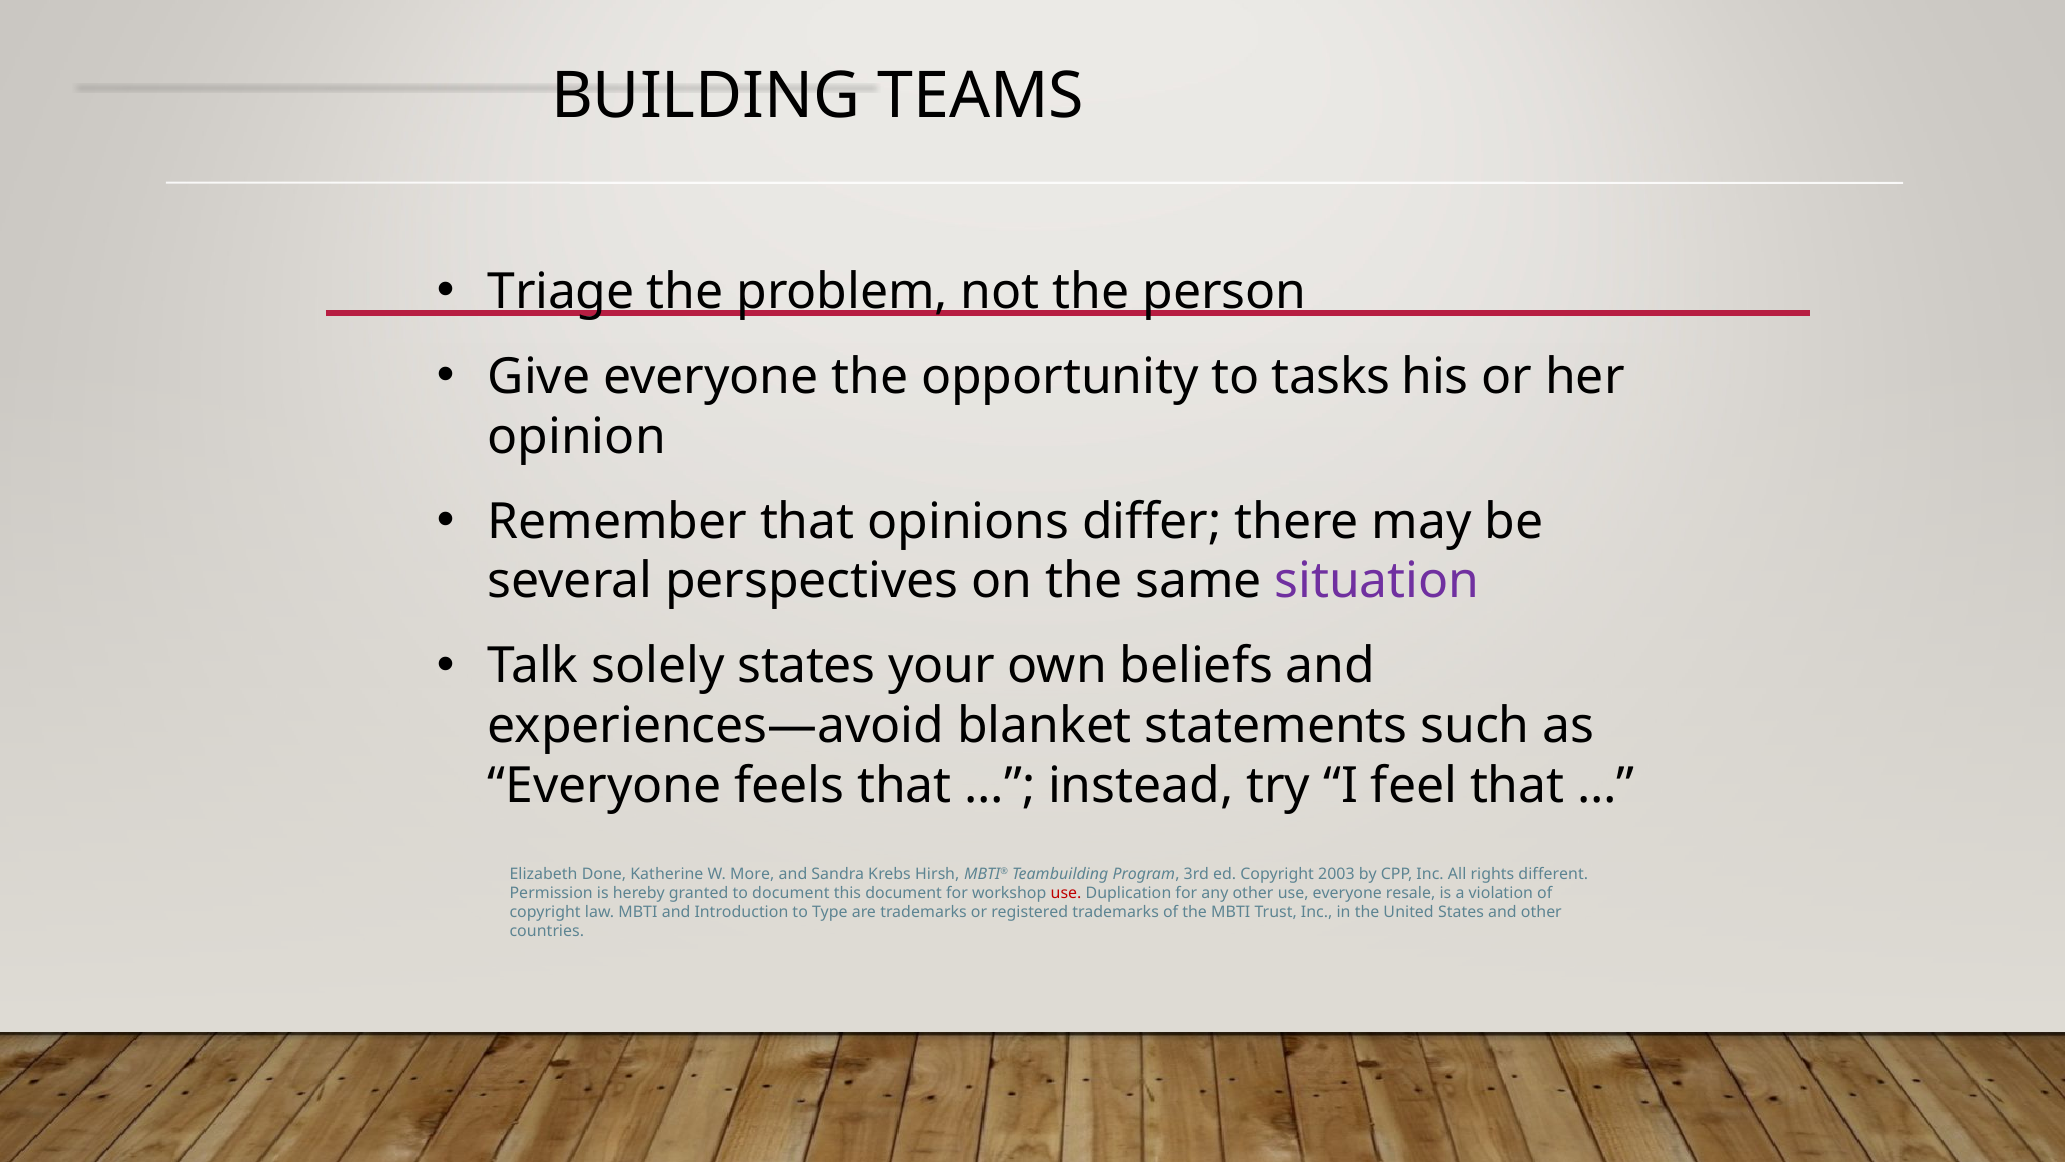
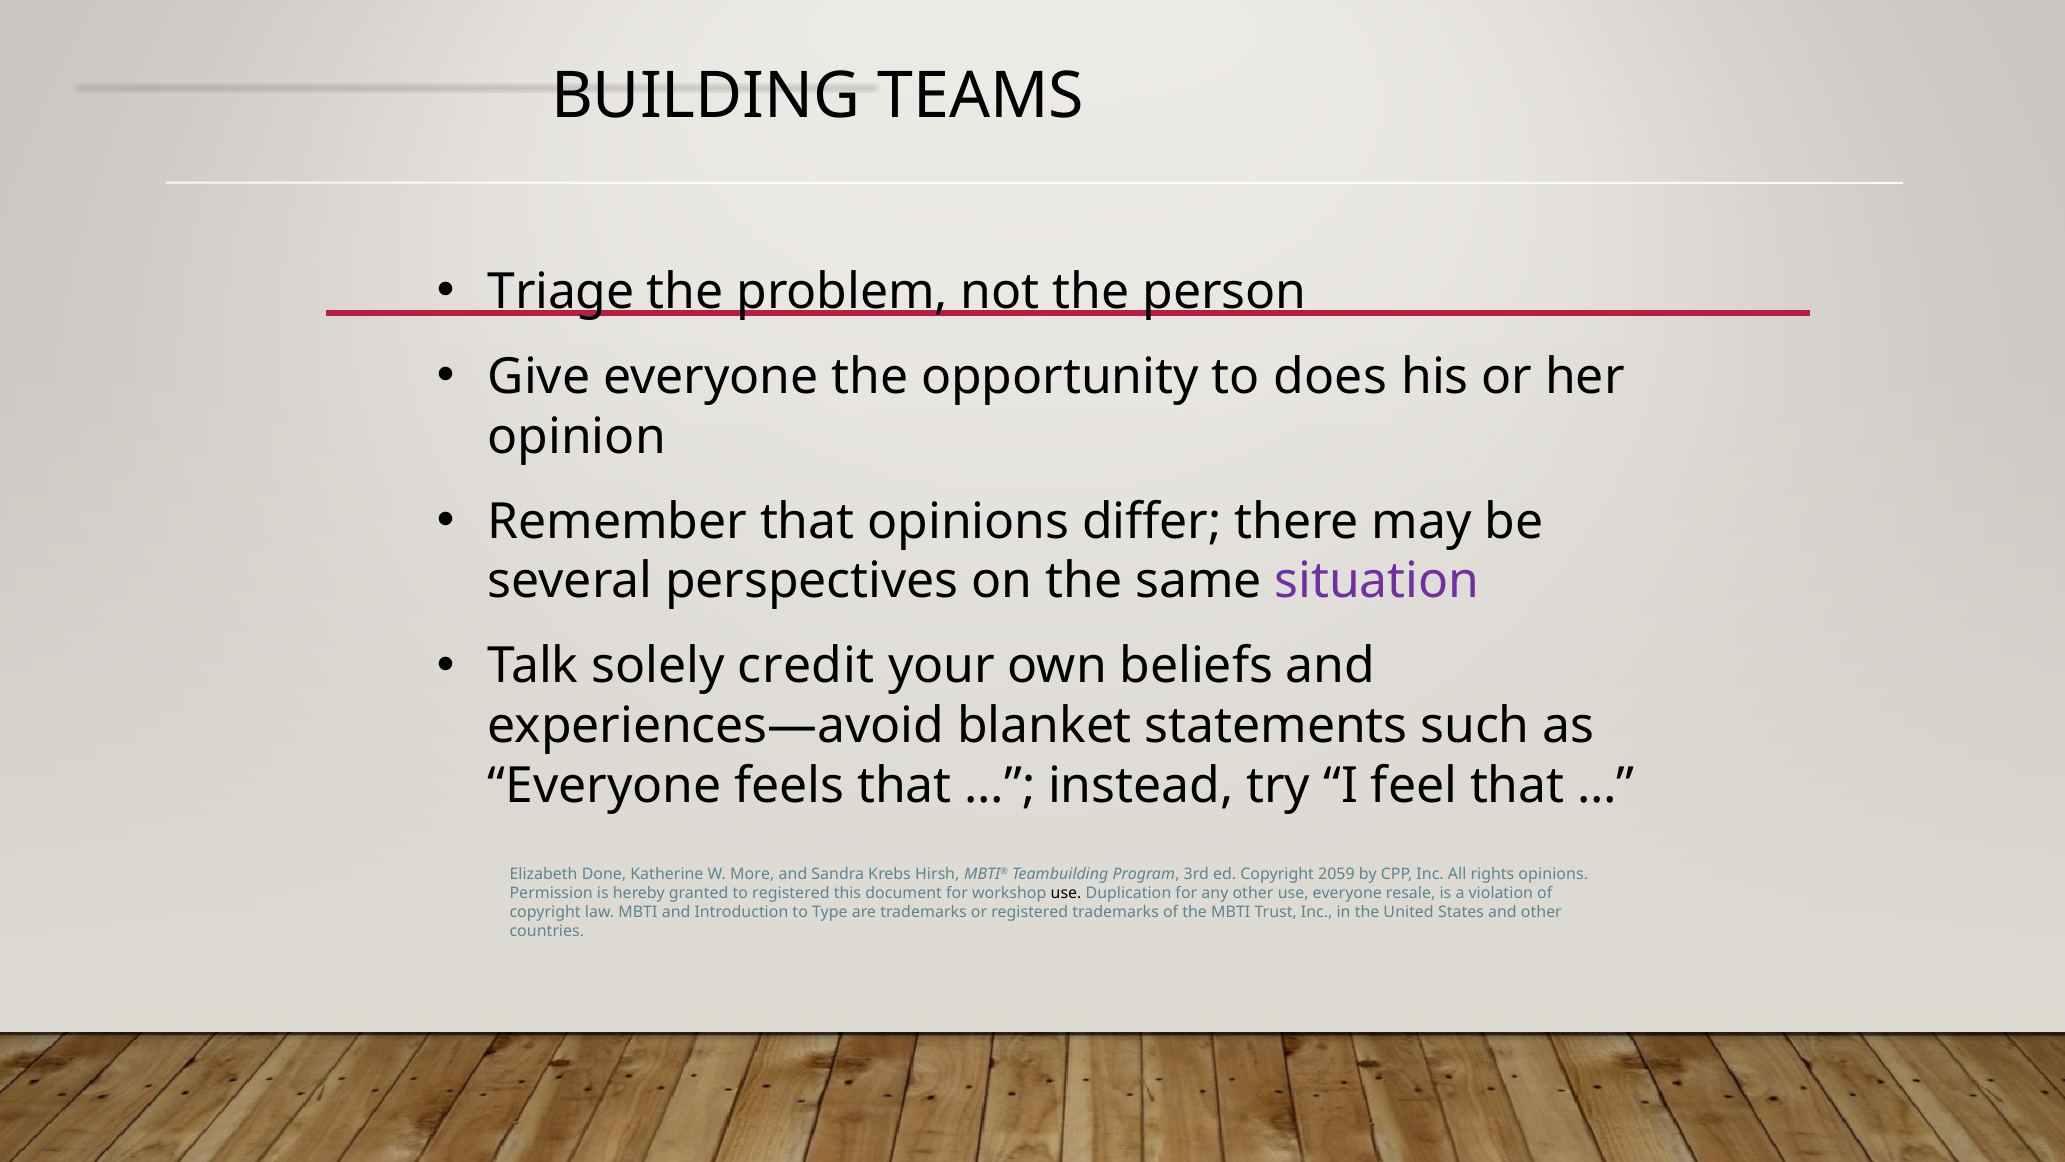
tasks: tasks -> does (1330, 377)
solely states: states -> credit (806, 666)
2003: 2003 -> 2059 (1336, 874)
rights different: different -> opinions (1553, 874)
to document: document -> registered (791, 893)
use colour: red -> black (1066, 893)
